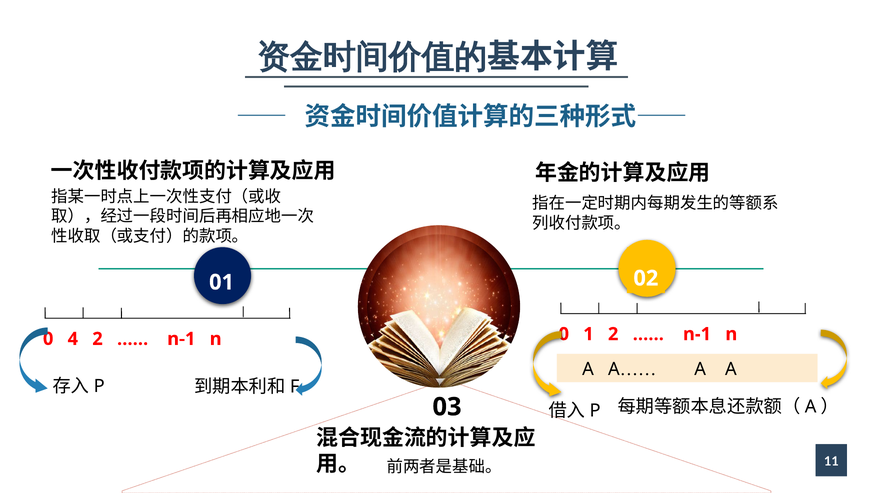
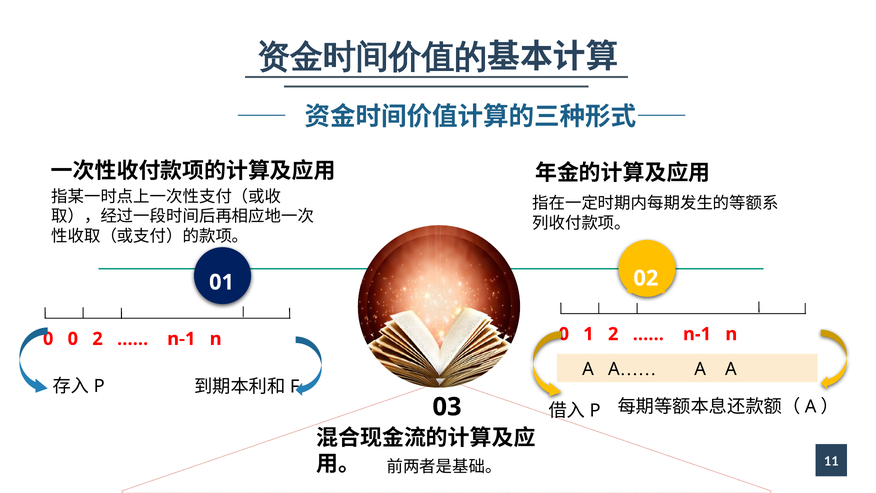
4: 4 -> 0 (73, 339)
